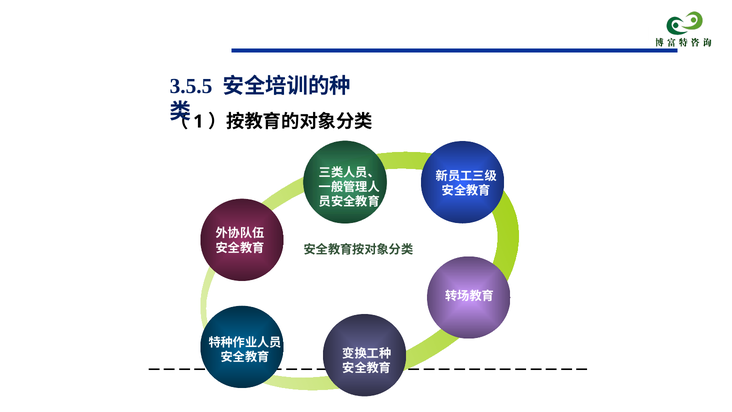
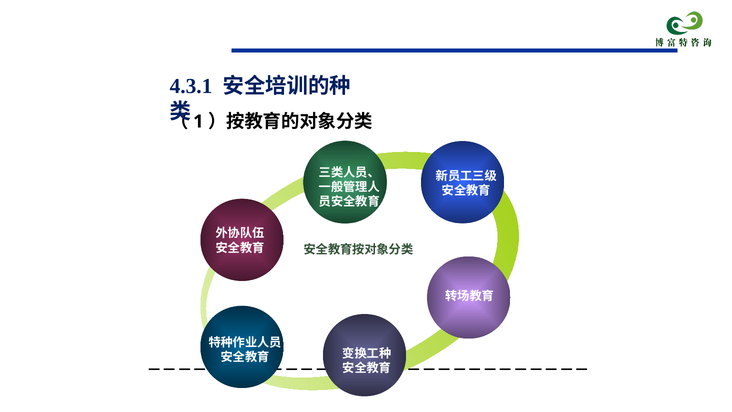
3.5.5: 3.5.5 -> 4.3.1 (191, 86)
